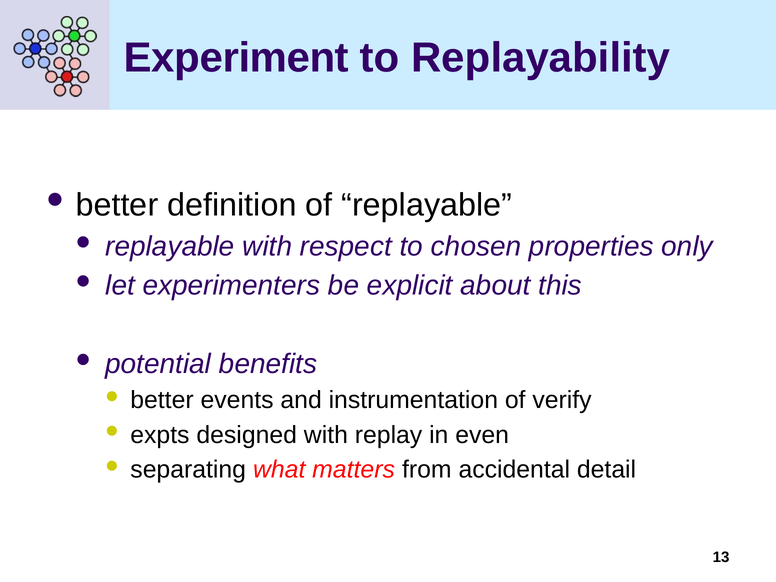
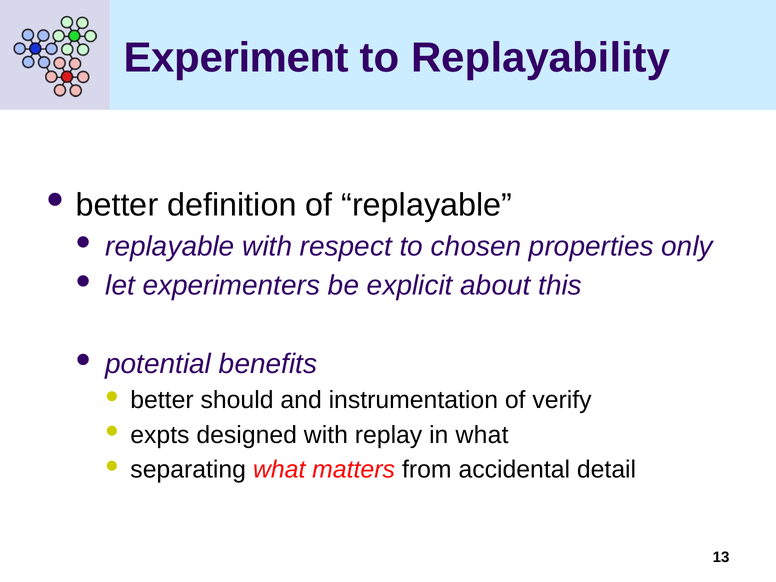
events: events -> should (237, 400)
in even: even -> what (482, 435)
